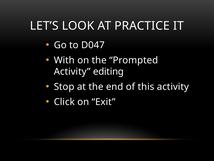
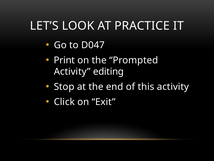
With: With -> Print (64, 60)
